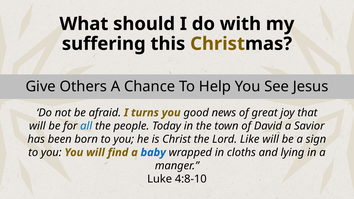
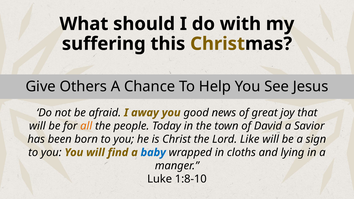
turns: turns -> away (145, 113)
all colour: blue -> orange (86, 126)
4:8-10: 4:8-10 -> 1:8-10 (191, 179)
